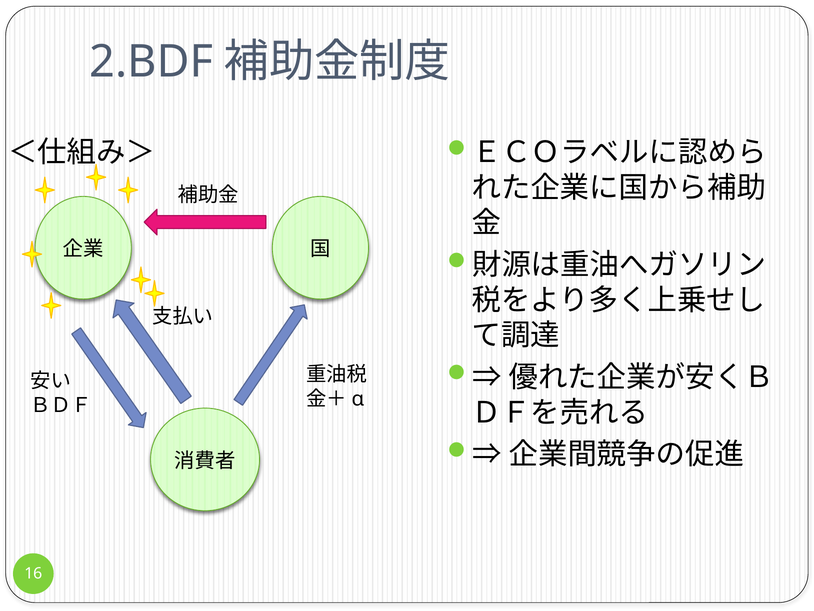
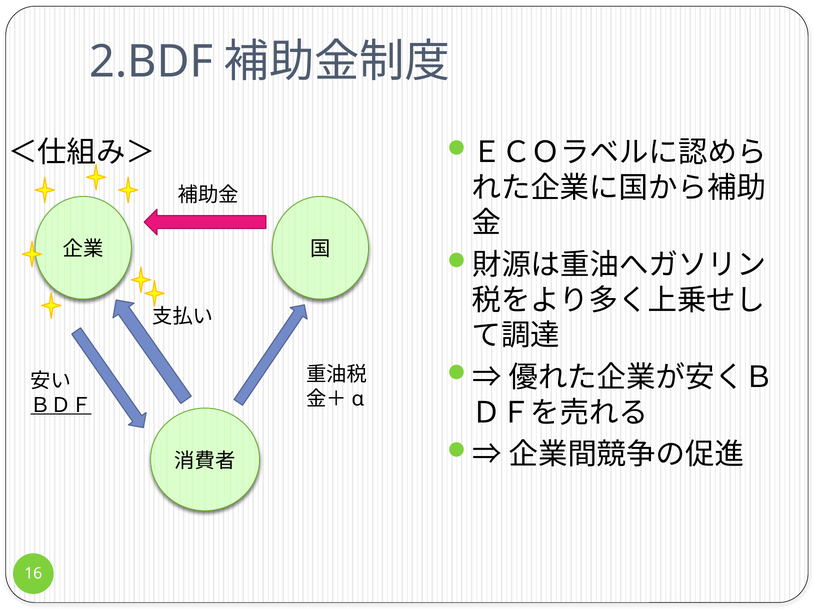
ＢＤＦ underline: none -> present (61, 405)
